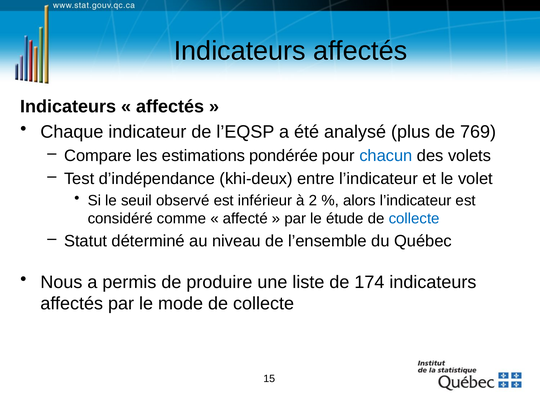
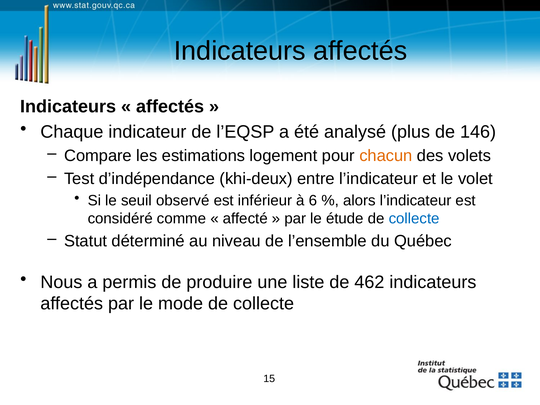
769: 769 -> 146 (478, 132)
pondérée: pondérée -> logement (284, 156)
chacun colour: blue -> orange (386, 156)
2: 2 -> 6 (313, 201)
174: 174 -> 462 (369, 282)
